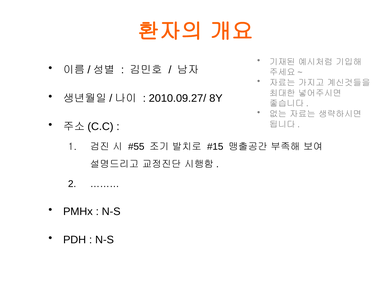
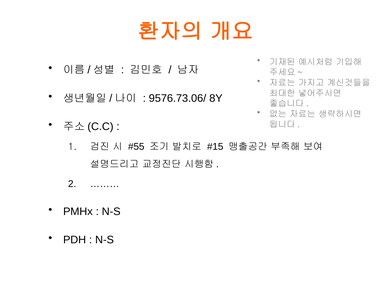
2010.09.27/: 2010.09.27/ -> 9576.73.06/ (178, 98)
